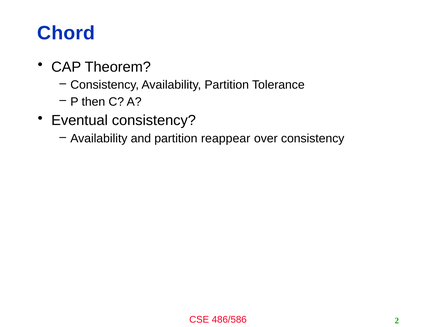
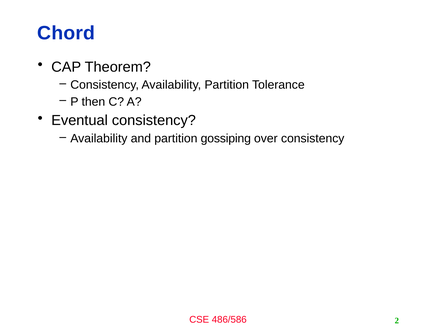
reappear: reappear -> gossiping (226, 138)
